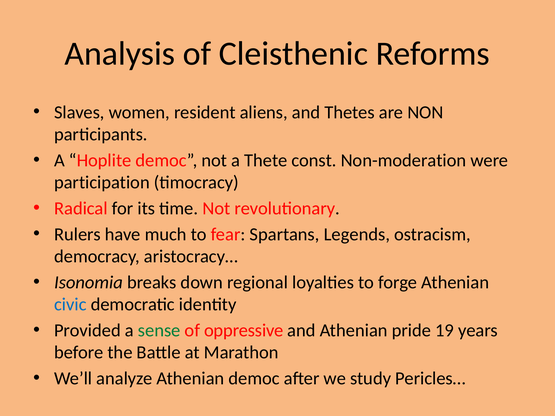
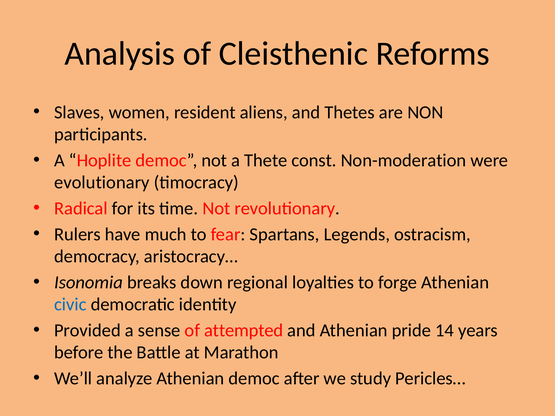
participation: participation -> evolutionary (102, 183)
sense colour: green -> black (159, 331)
oppressive: oppressive -> attempted (244, 331)
19: 19 -> 14 (445, 331)
